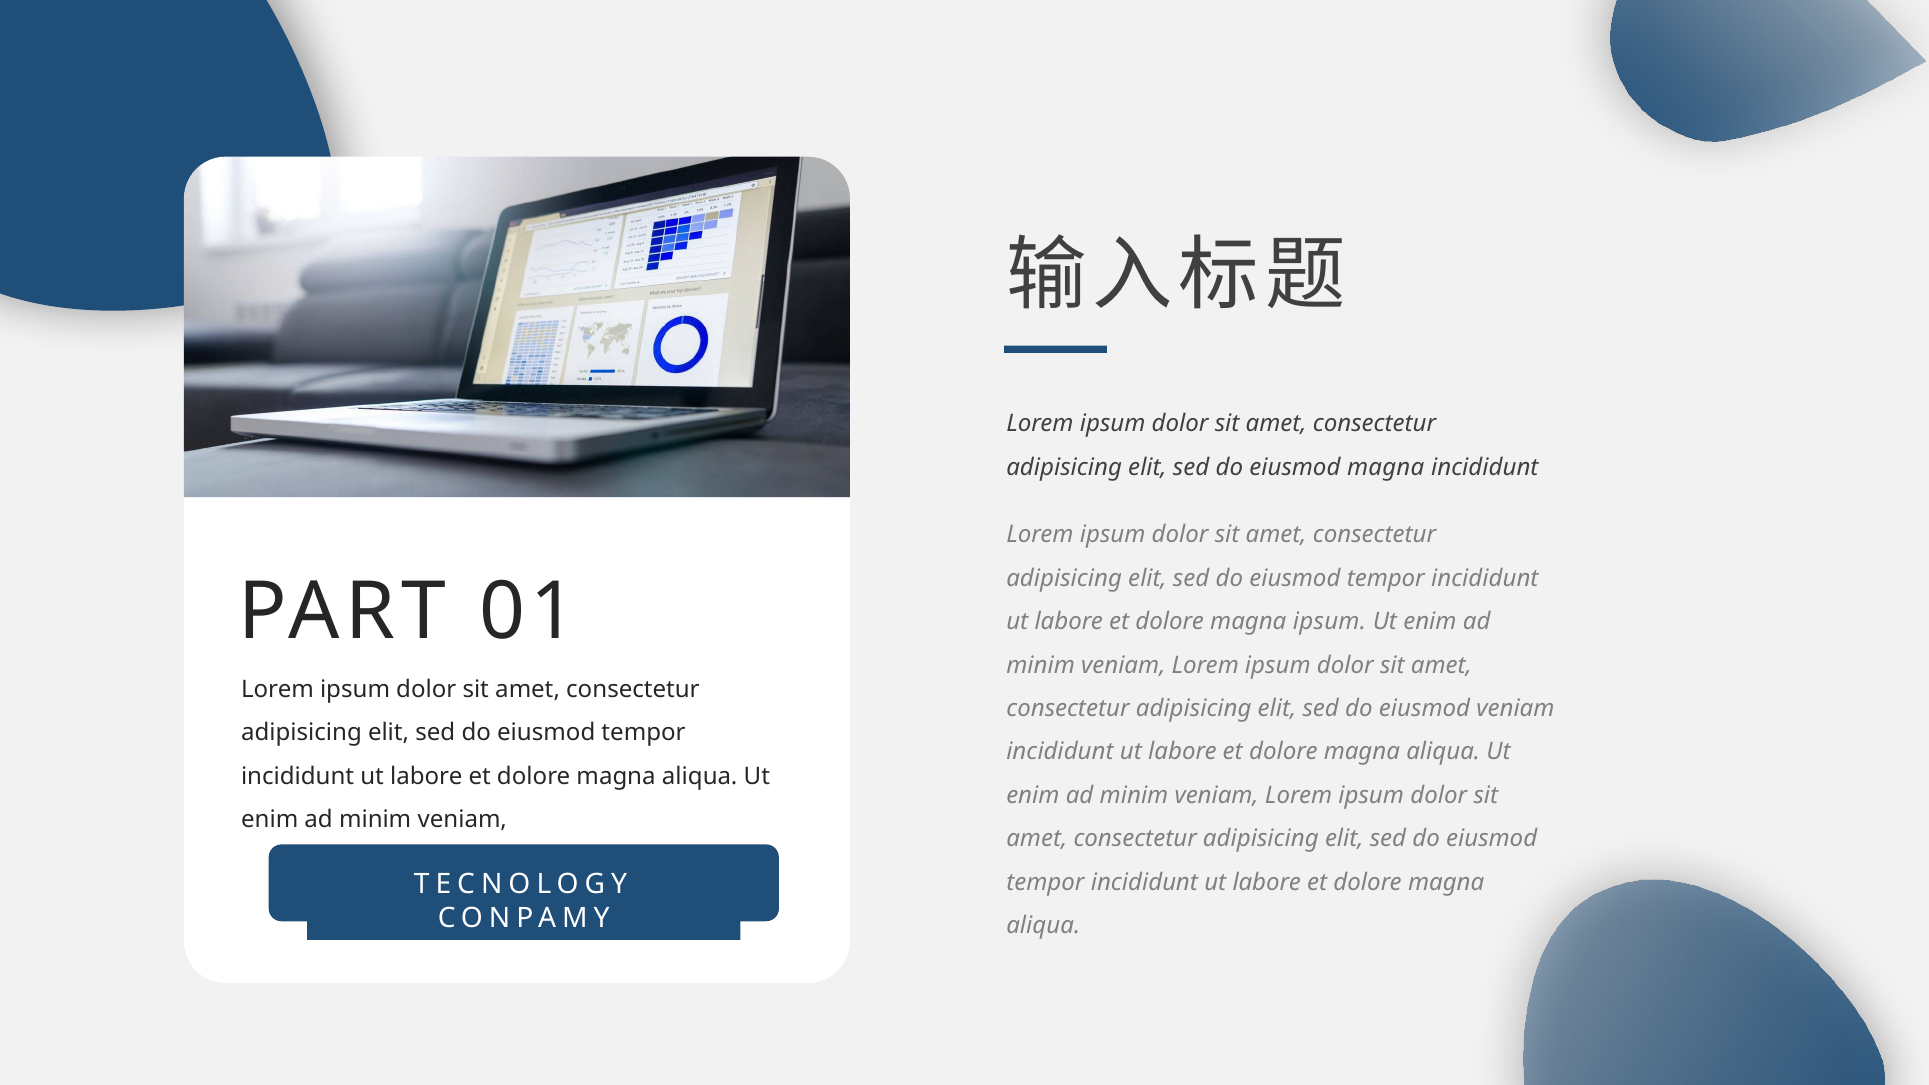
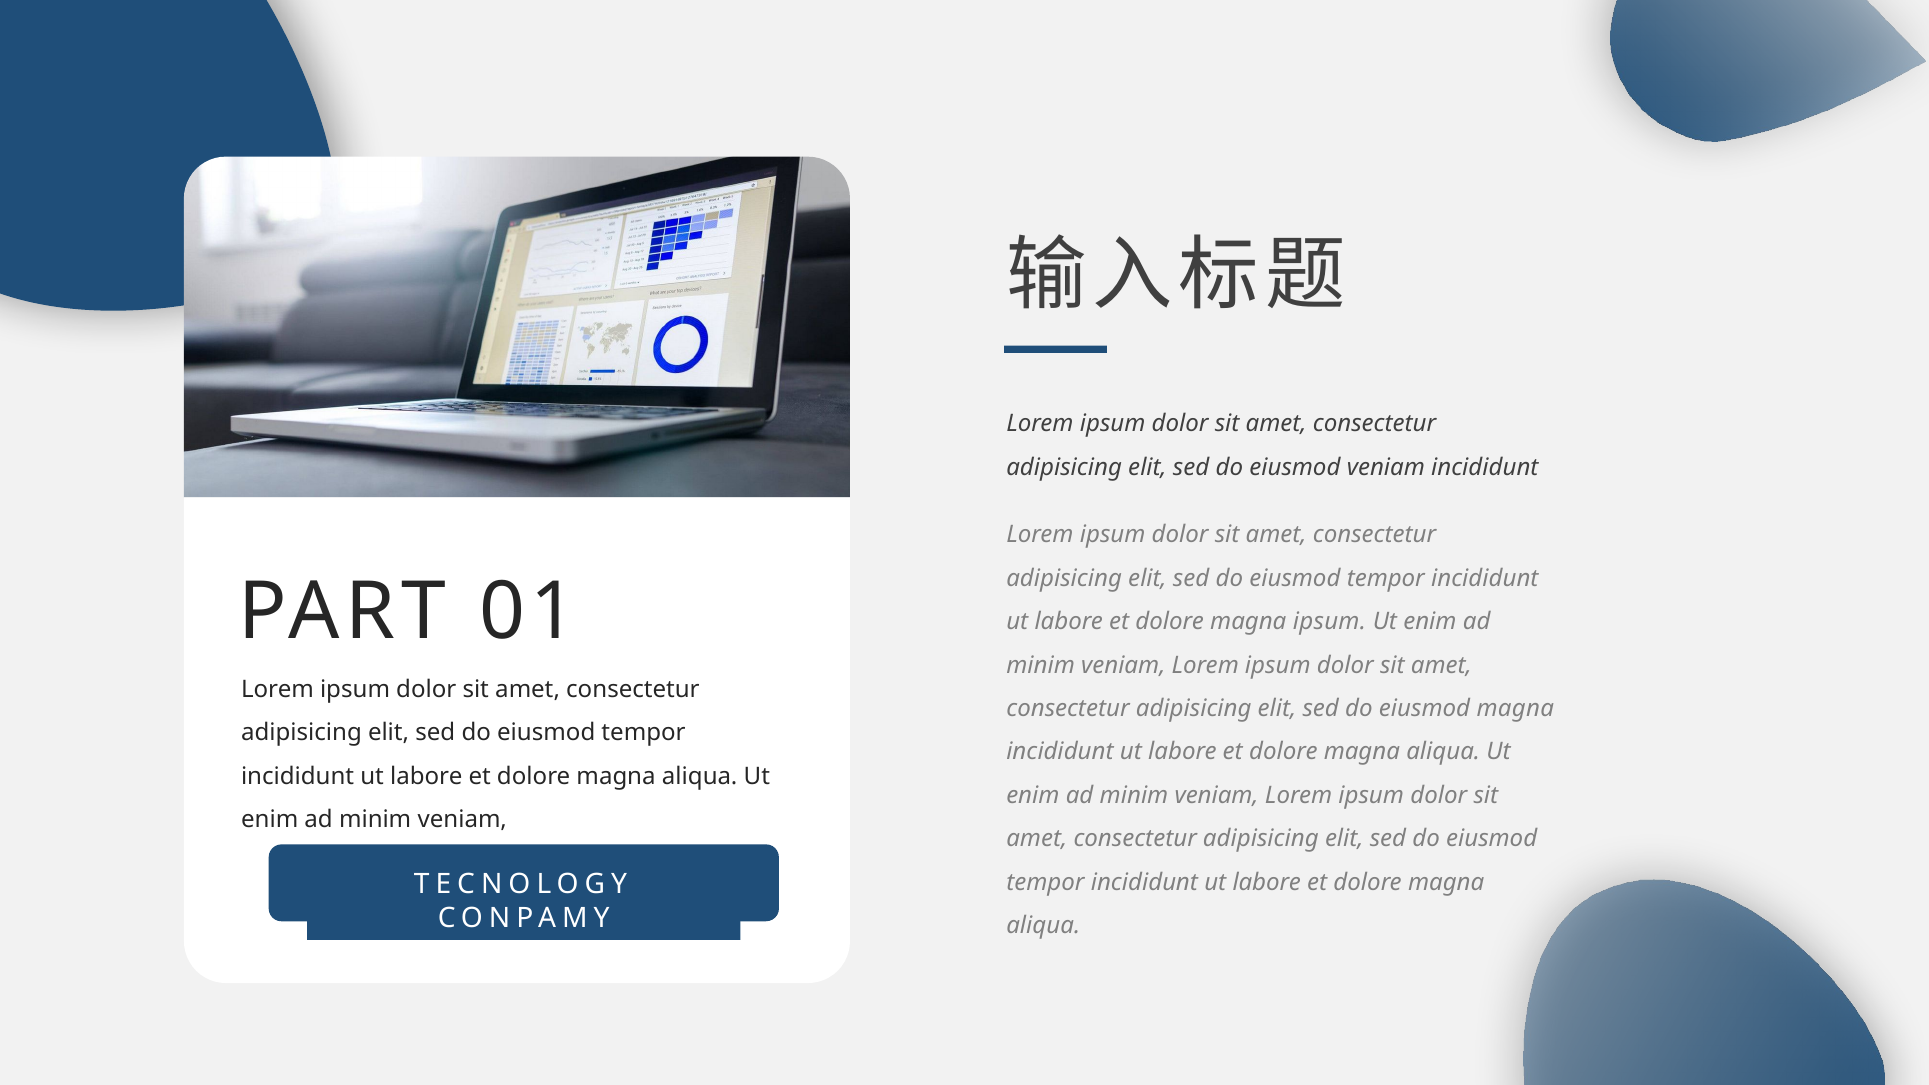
eiusmod magna: magna -> veniam (1386, 467)
eiusmod veniam: veniam -> magna (1515, 709)
